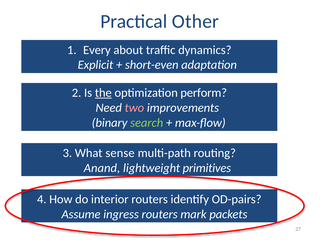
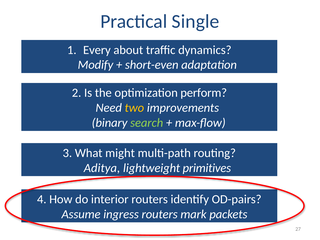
Other: Other -> Single (196, 21)
Explicit: Explicit -> Modify (95, 65)
the underline: present -> none (103, 93)
two colour: pink -> yellow (134, 108)
sense: sense -> might (120, 153)
Anand: Anand -> Aditya (102, 168)
